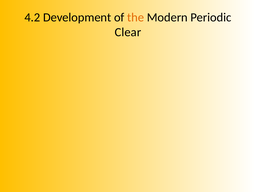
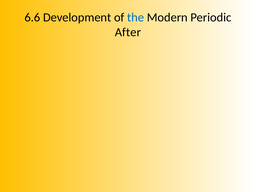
4.2: 4.2 -> 6.6 (32, 17)
the colour: orange -> blue (136, 17)
Clear: Clear -> After (128, 32)
